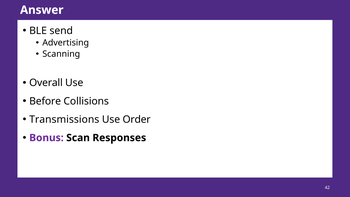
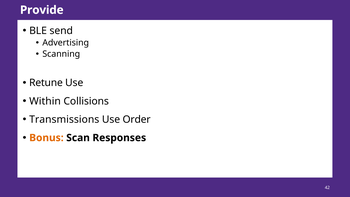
Answer: Answer -> Provide (42, 10)
Overall: Overall -> Retune (46, 83)
Before: Before -> Within (45, 101)
Bonus colour: purple -> orange (46, 138)
